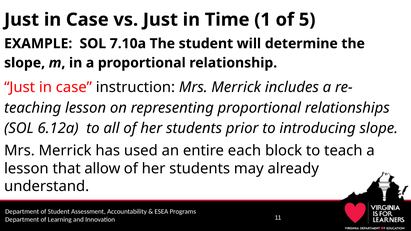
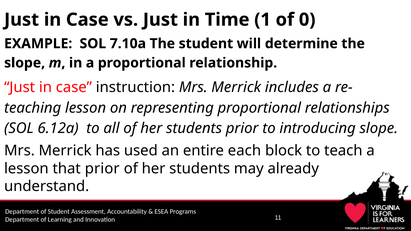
5: 5 -> 0 (307, 20)
that allow: allow -> prior (102, 169)
